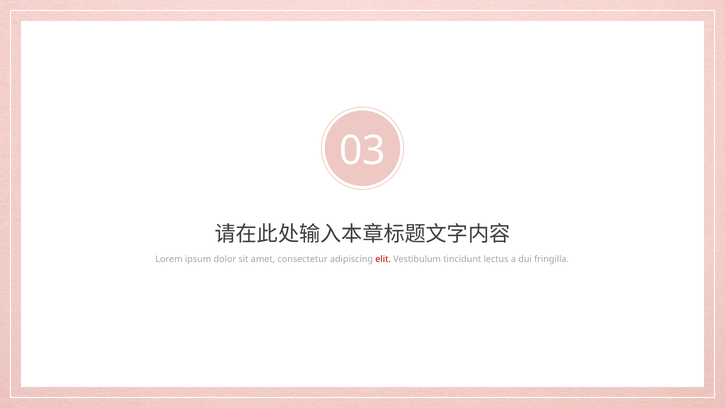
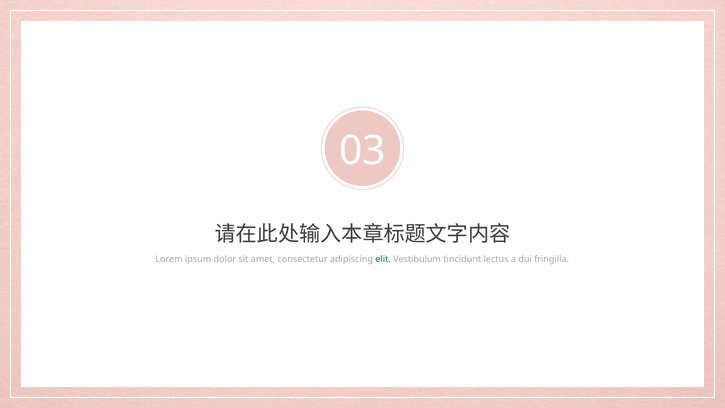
elit colour: red -> green (383, 259)
